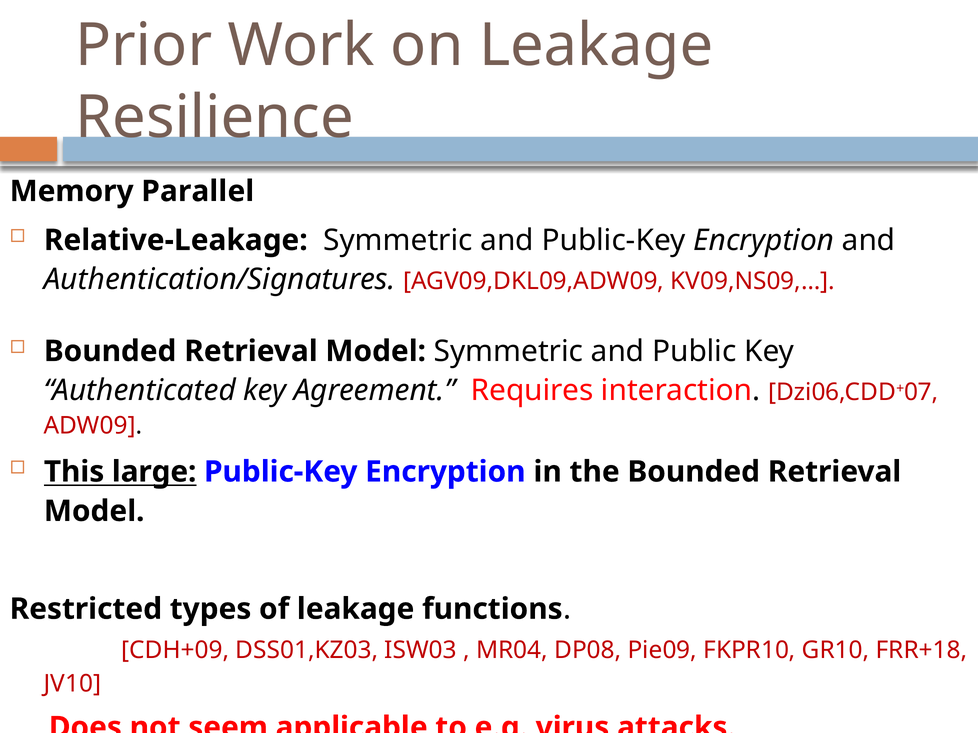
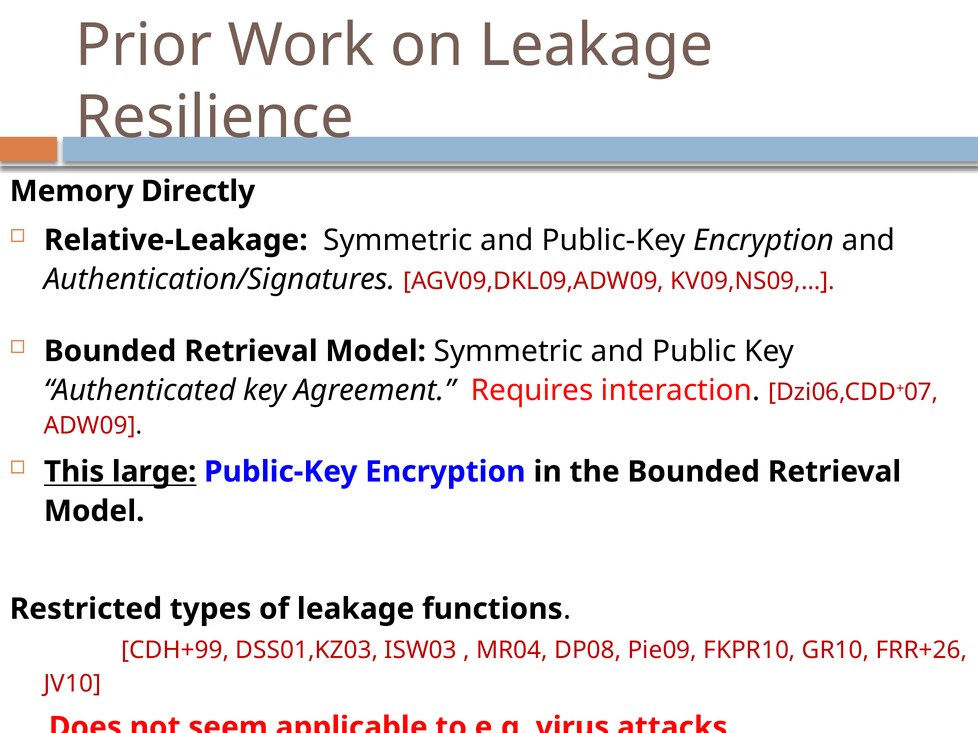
Parallel: Parallel -> Directly (198, 191)
CDH+09: CDH+09 -> CDH+99 (175, 651)
FRR+18: FRR+18 -> FRR+26 (922, 651)
